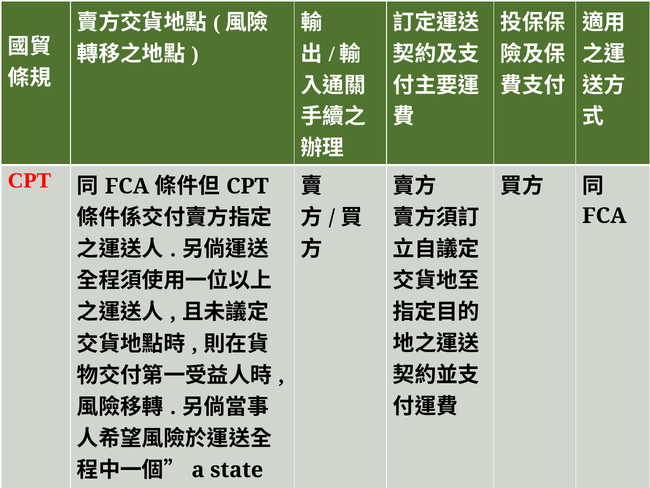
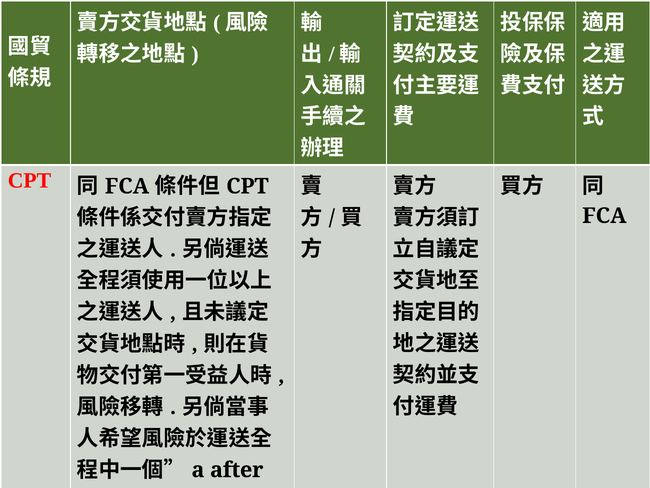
state: state -> after (237, 469)
